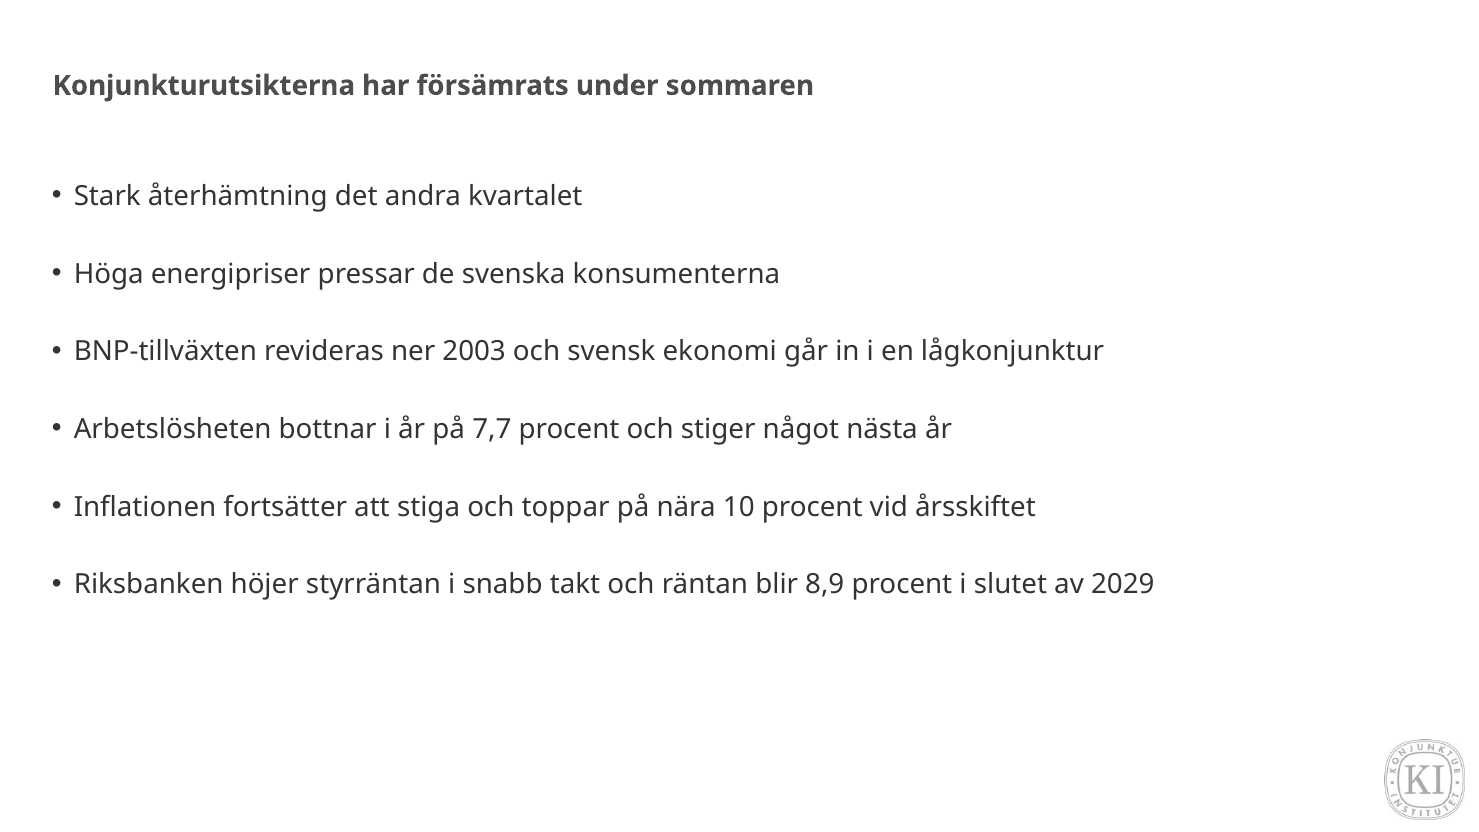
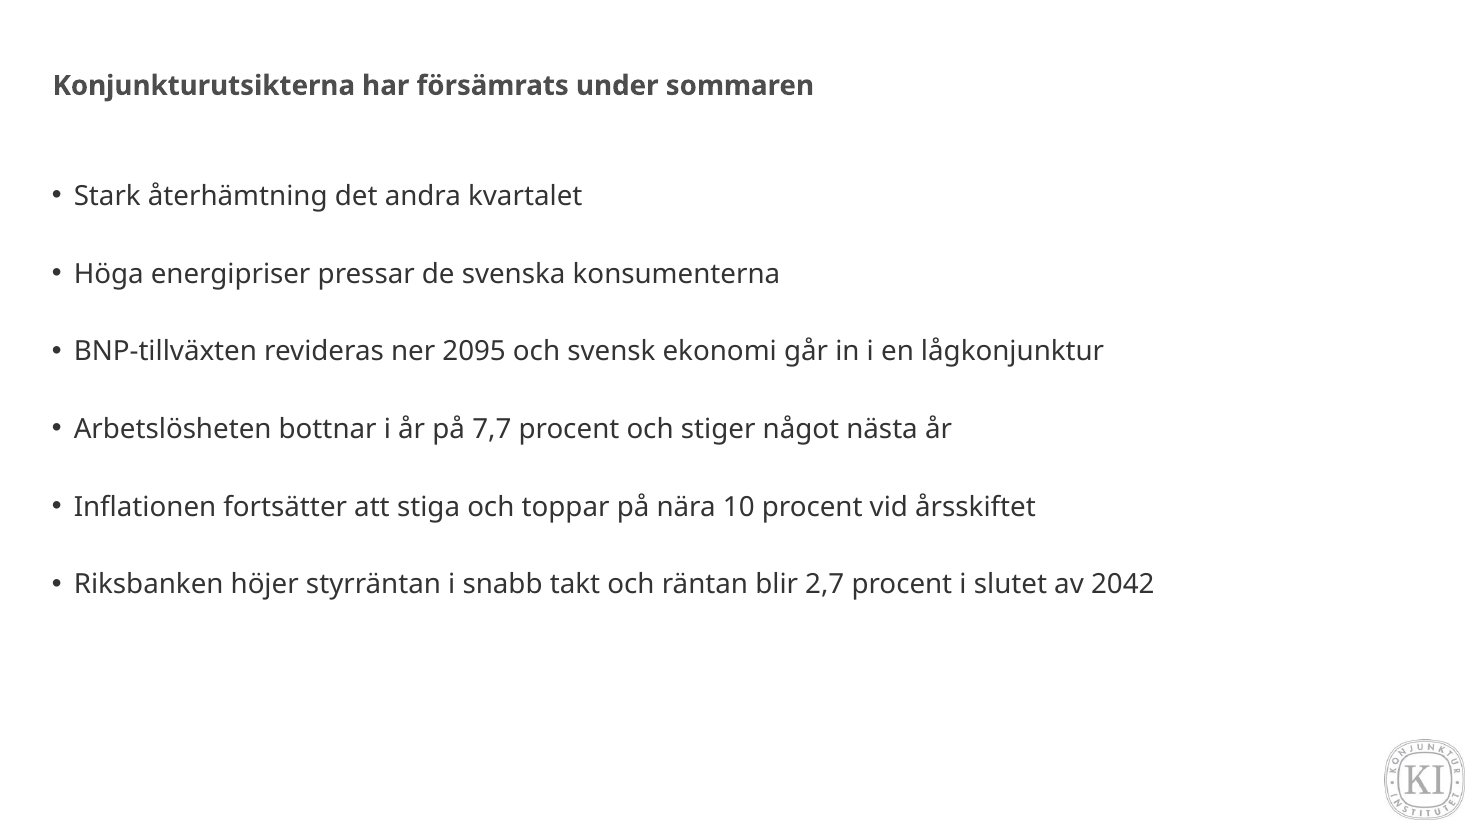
2003: 2003 -> 2095 (474, 352)
8,9: 8,9 -> 2,7 (825, 584)
2029: 2029 -> 2042 (1123, 584)
